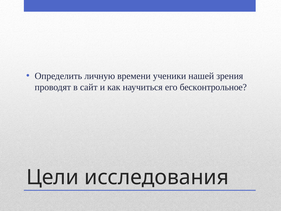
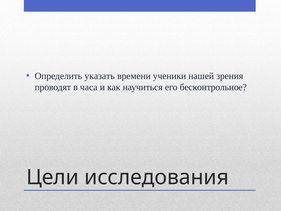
личную: личную -> указать (100, 76)
сайт: сайт -> часа (89, 87)
